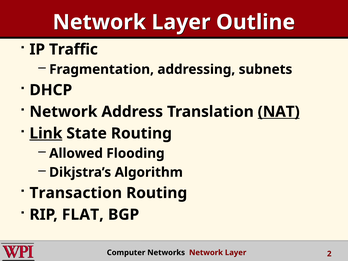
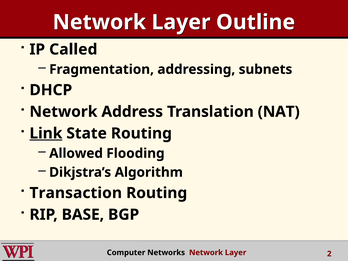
Traffic: Traffic -> Called (73, 49)
NAT underline: present -> none (279, 112)
FLAT: FLAT -> BASE (83, 215)
